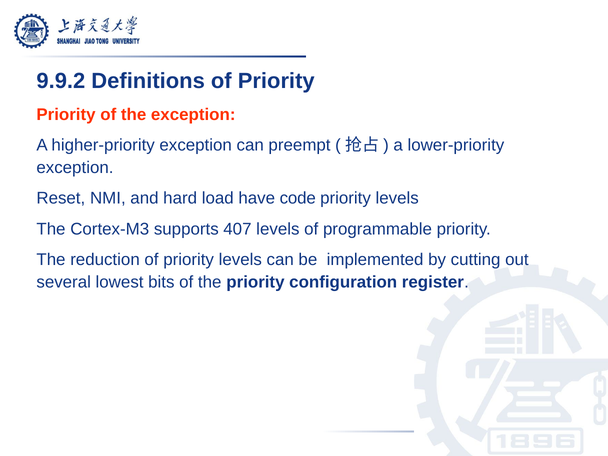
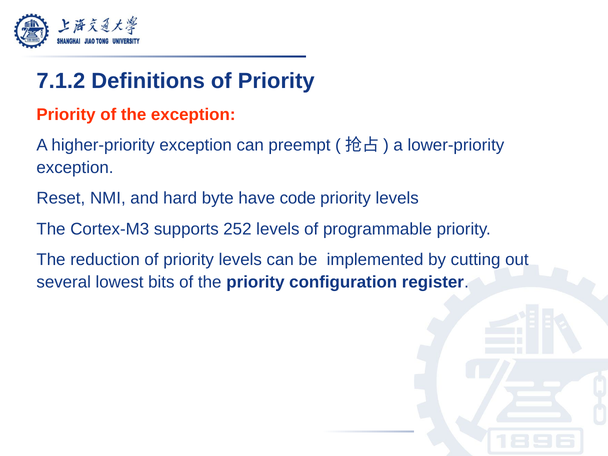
9.9.2: 9.9.2 -> 7.1.2 (61, 81)
load: load -> byte (218, 198)
407: 407 -> 252 (237, 229)
